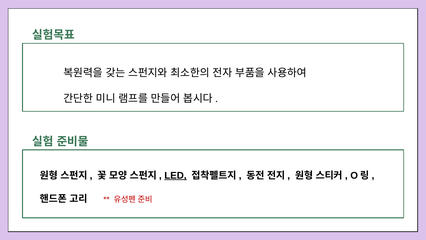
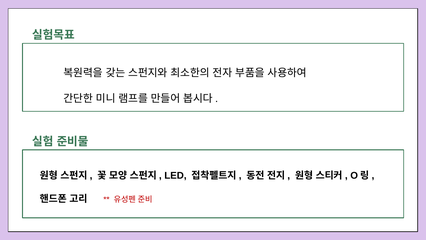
LED underline: present -> none (175, 175)
